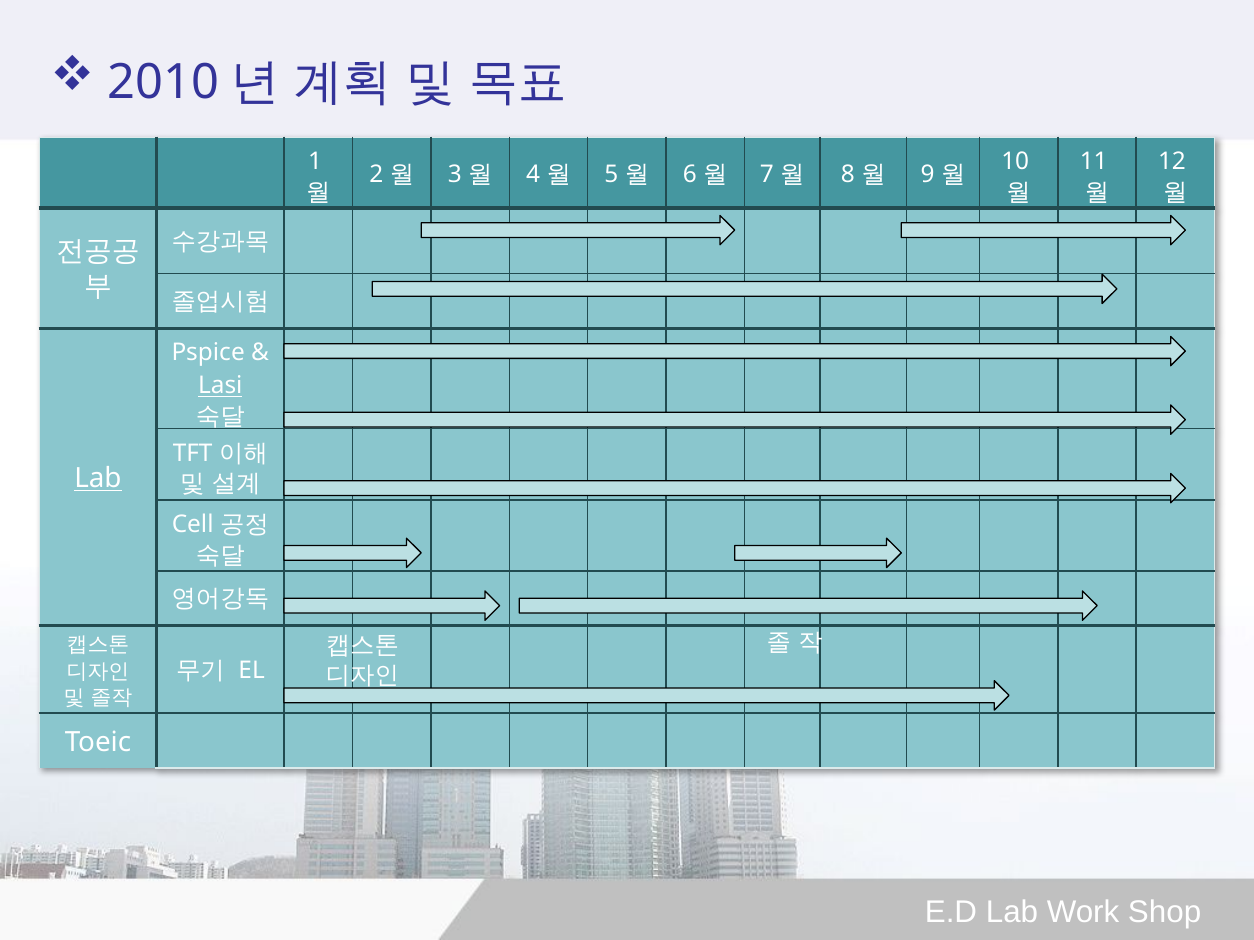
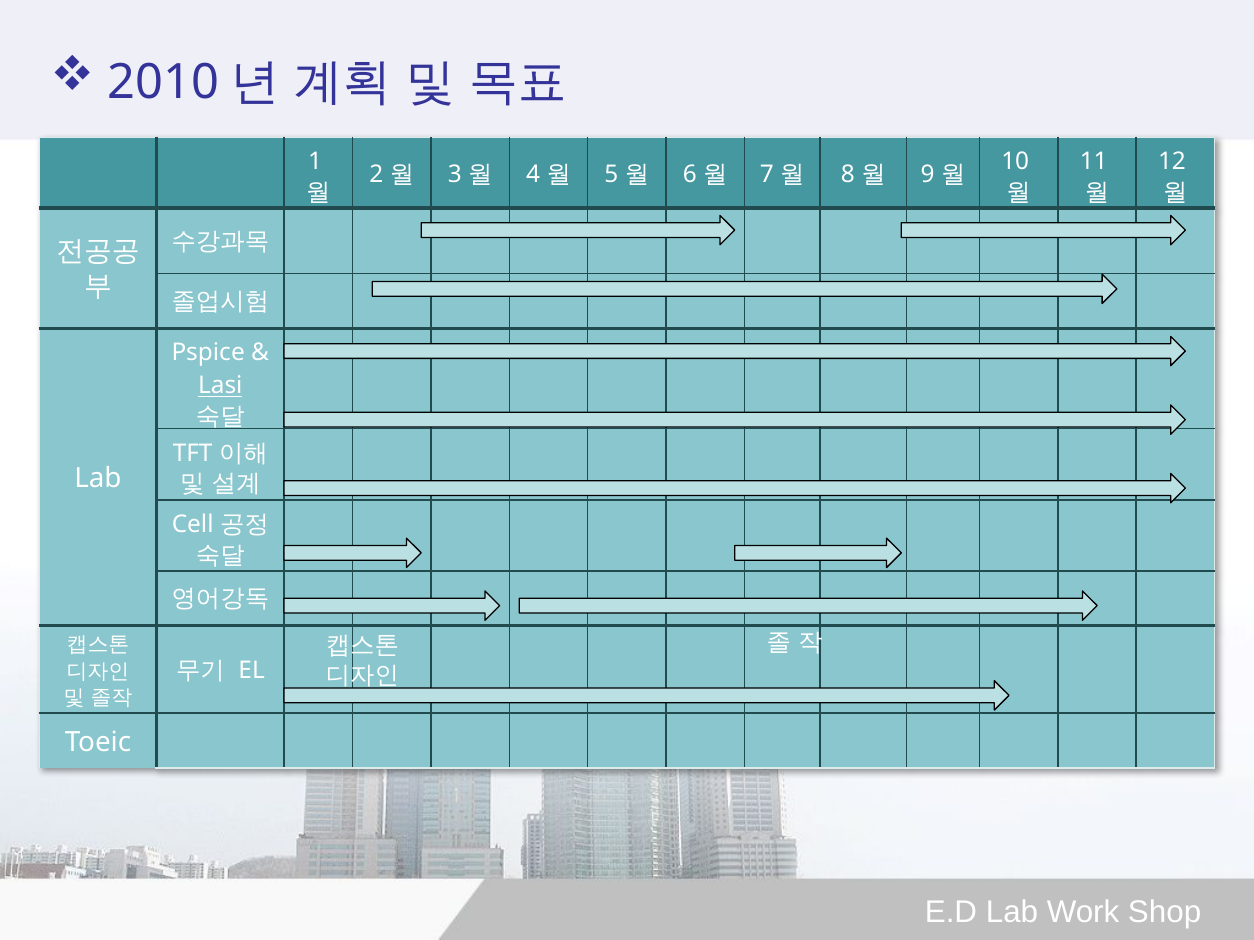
Lab underline: present -> none (98, 479)
